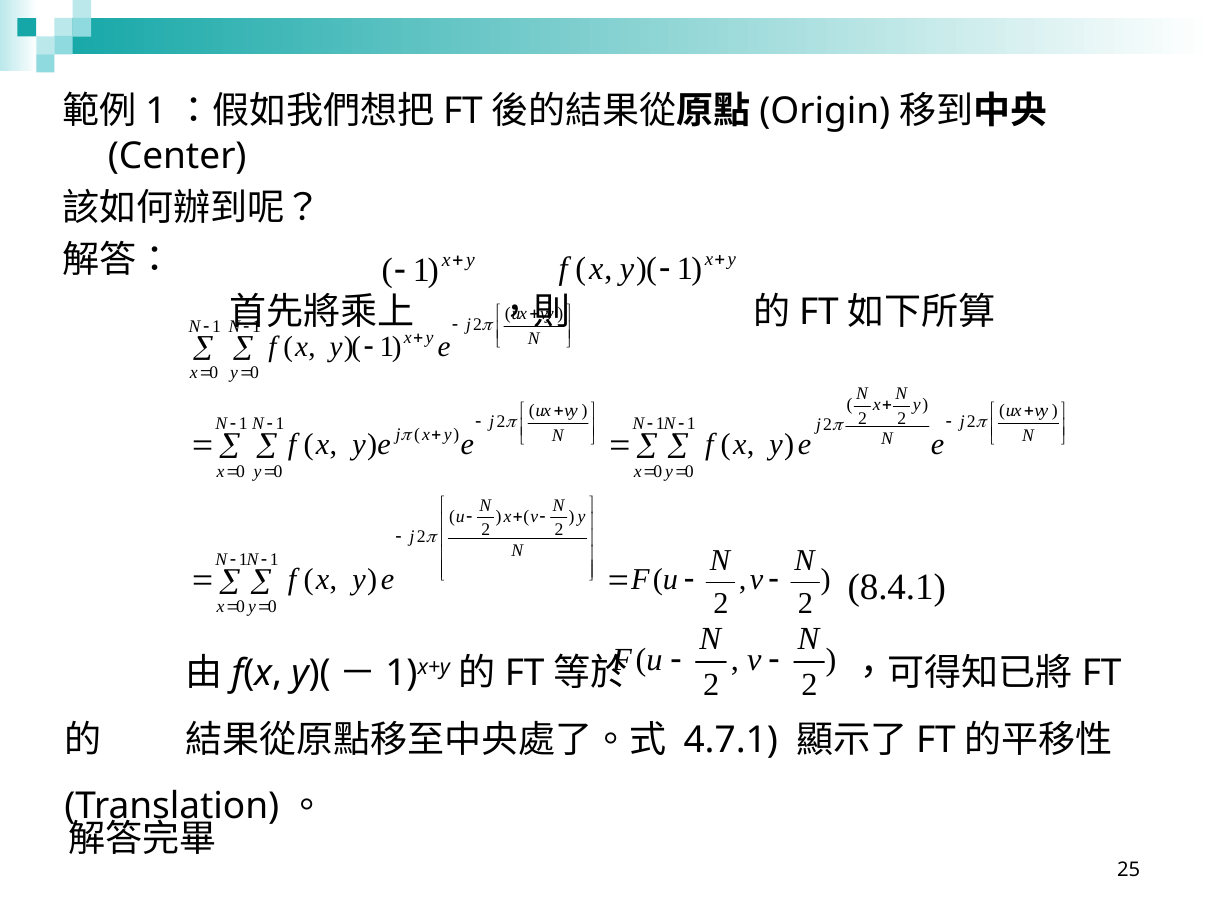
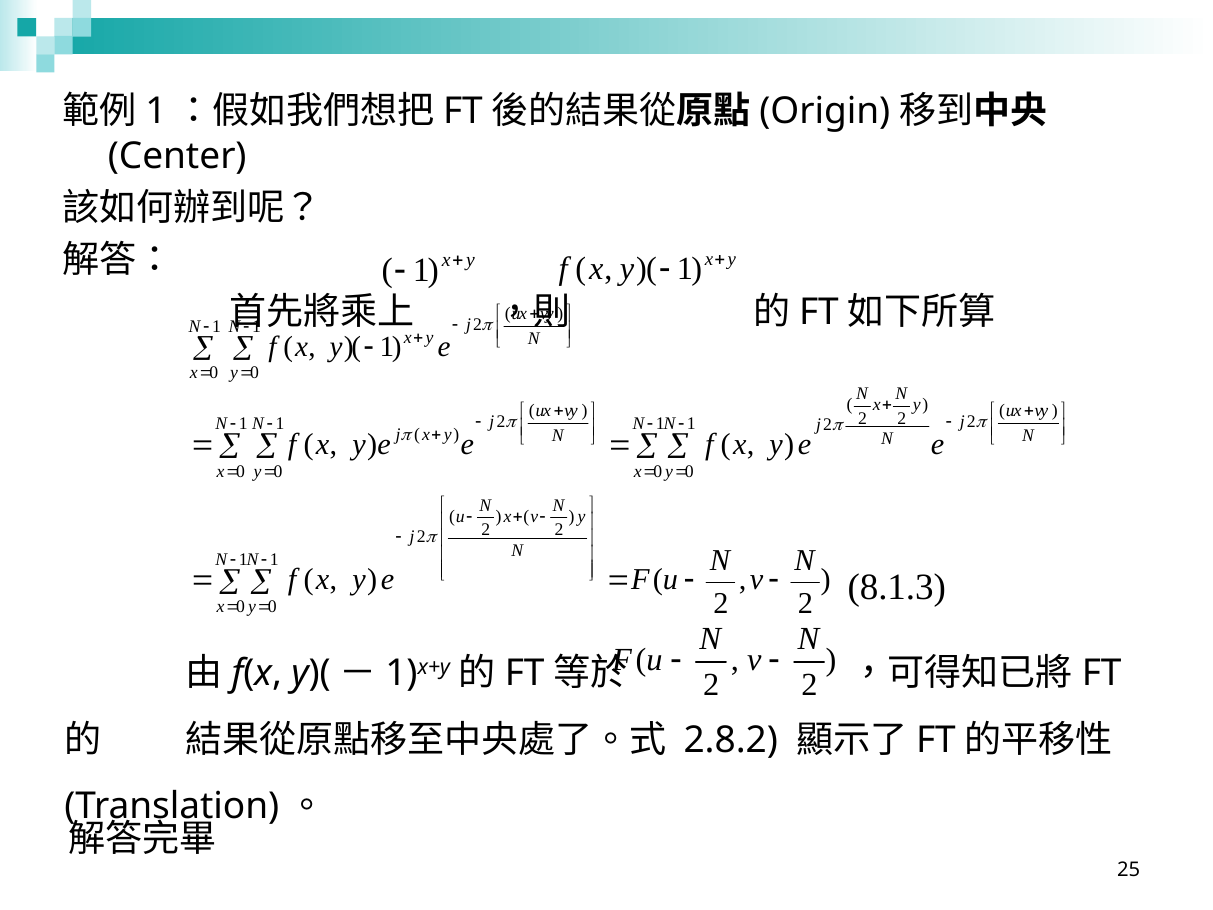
8.4.1: 8.4.1 -> 8.1.3 (897, 587)
4.7.1: 4.7.1 -> 2.8.2 (731, 740)
